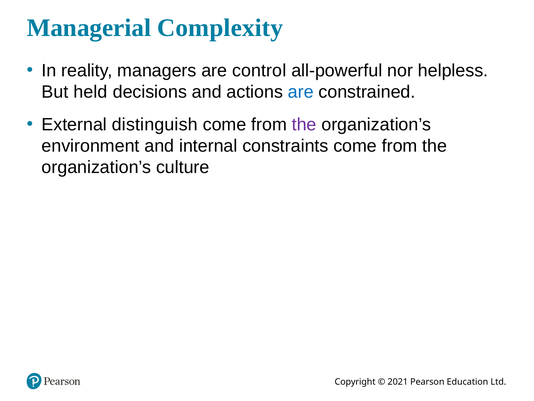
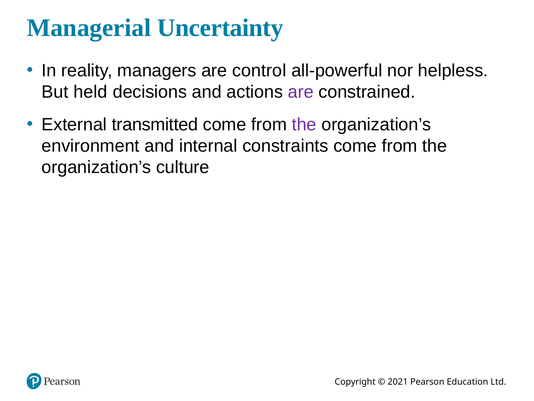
Complexity: Complexity -> Uncertainty (220, 28)
are colour: blue -> purple (301, 92)
distinguish: distinguish -> transmitted (155, 124)
